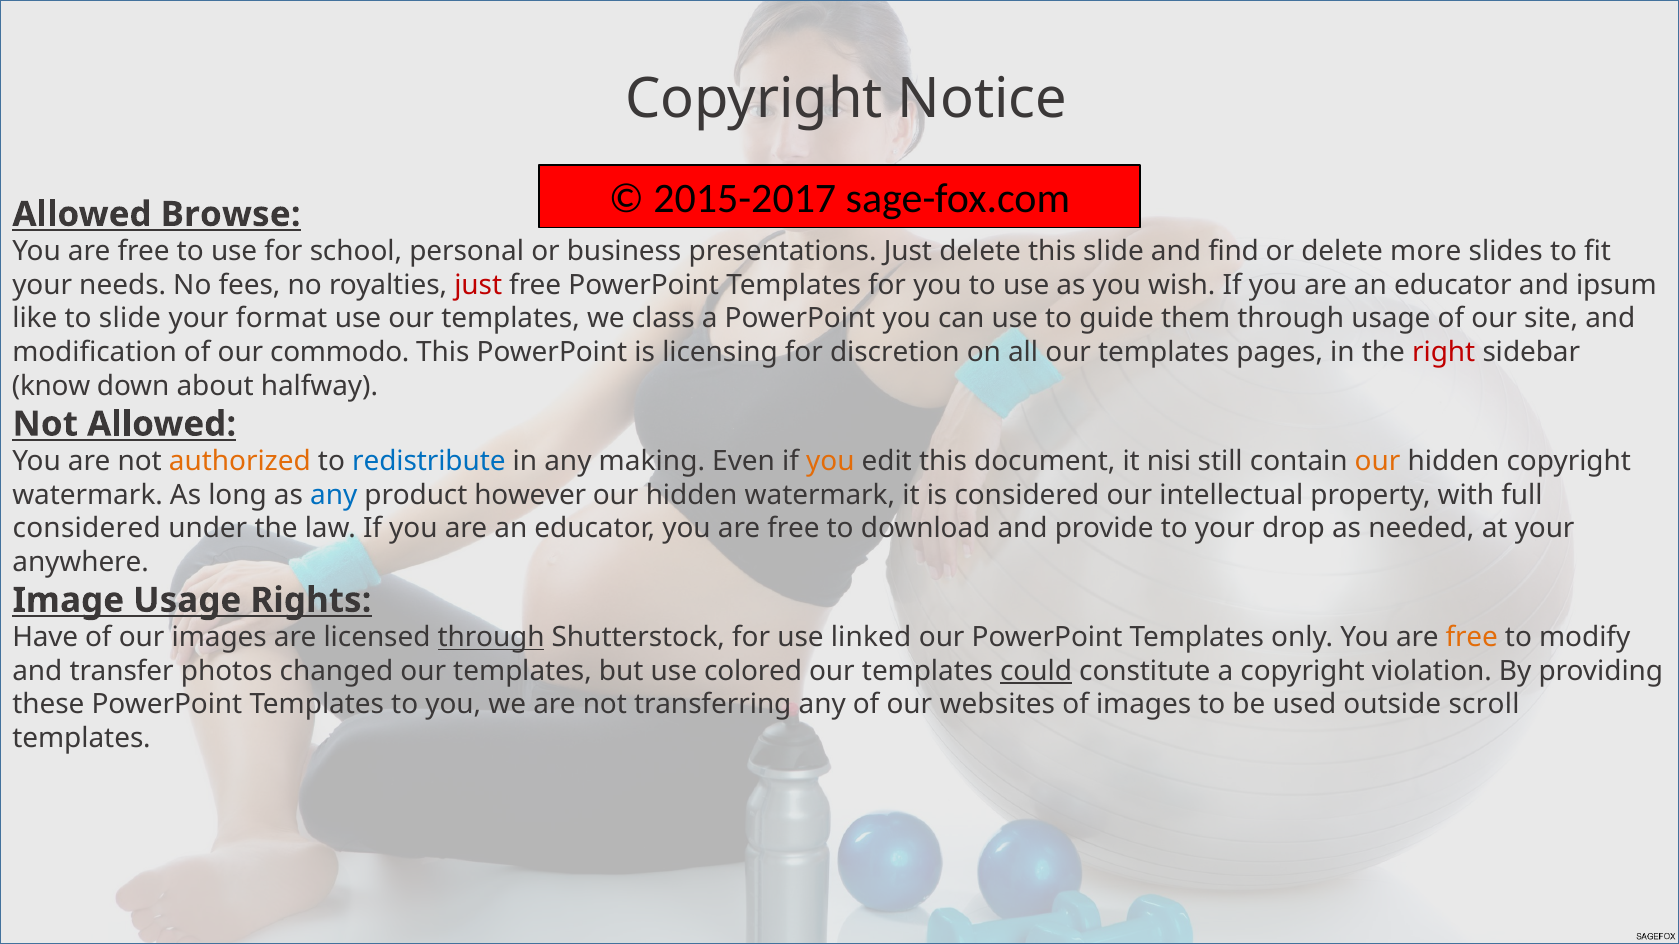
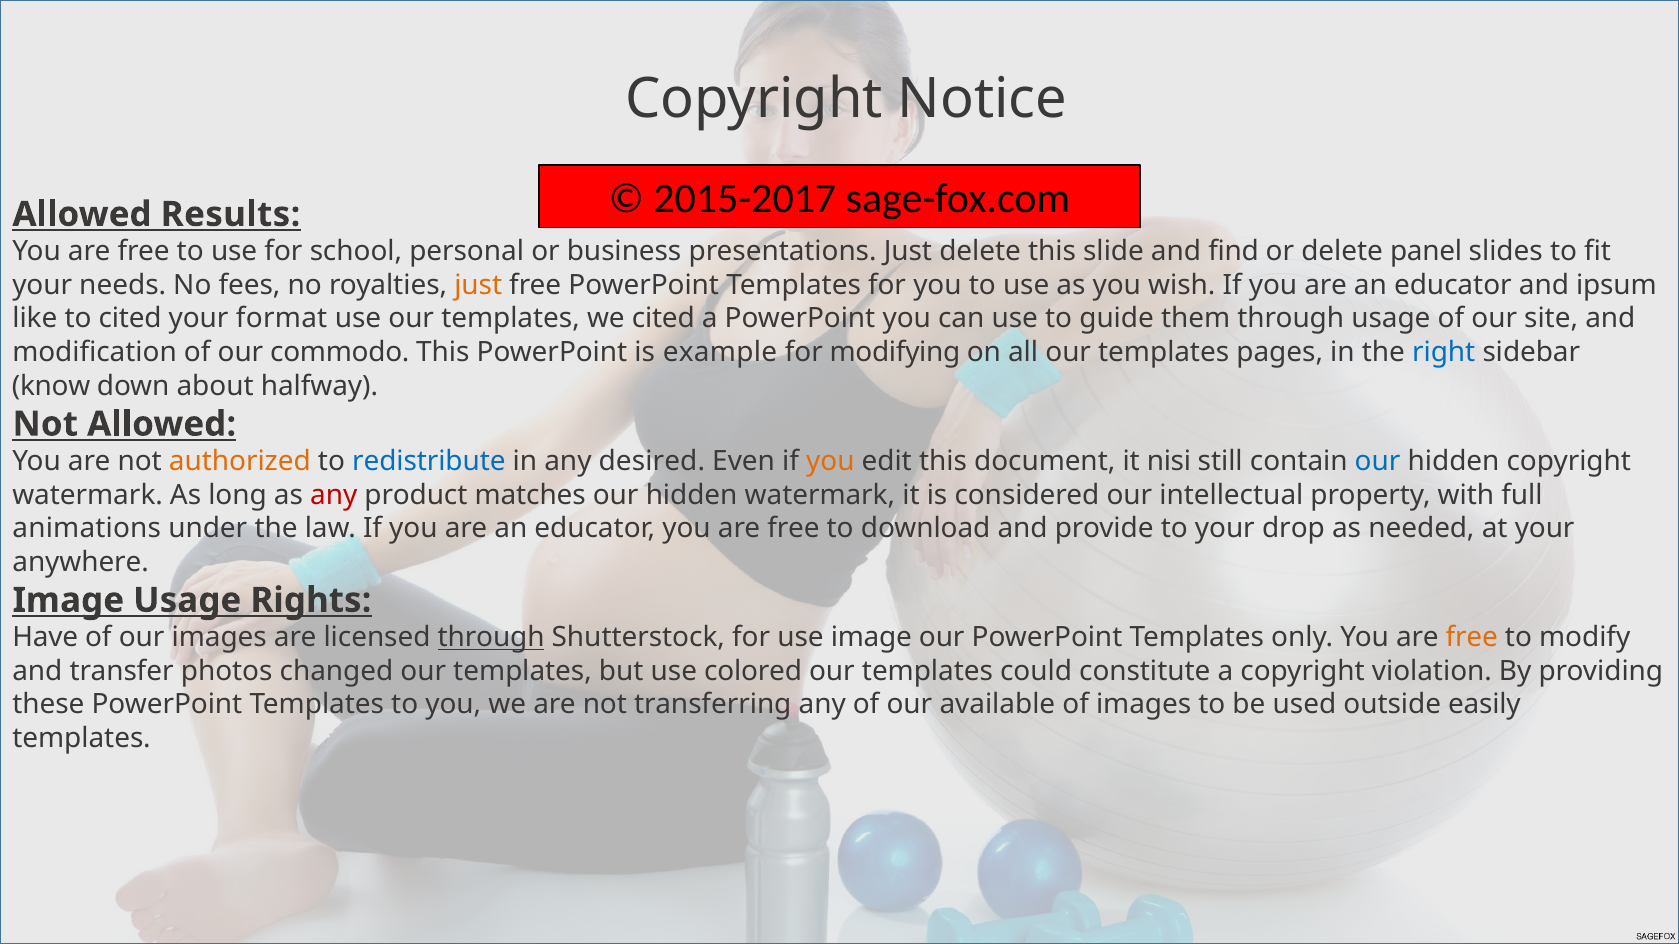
Browse: Browse -> Results (231, 214)
more: more -> panel (1426, 252)
just colour: red -> orange (478, 285)
to slide: slide -> cited (130, 319)
we class: class -> cited (663, 319)
licensing: licensing -> example (720, 352)
discretion: discretion -> modifying (895, 352)
right colour: red -> blue (1444, 352)
making: making -> desired (652, 462)
our colour: orange -> blue (1378, 462)
any colour: blue -> red (334, 495)
however: however -> matches (530, 495)
considered: considered -> animations (87, 529)
use linked: linked -> image (871, 638)
could underline: present -> none (1036, 671)
websites: websites -> available (997, 705)
scroll: scroll -> easily (1484, 705)
